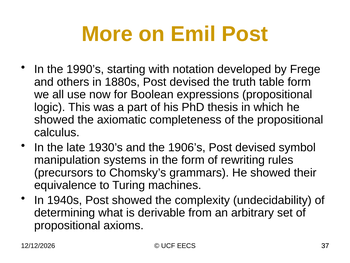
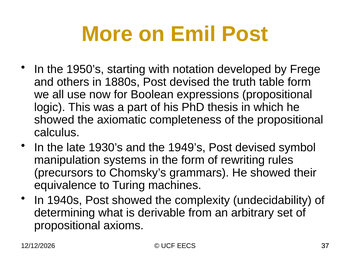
1990’s: 1990’s -> 1950’s (85, 69)
1906’s: 1906’s -> 1949’s (187, 147)
